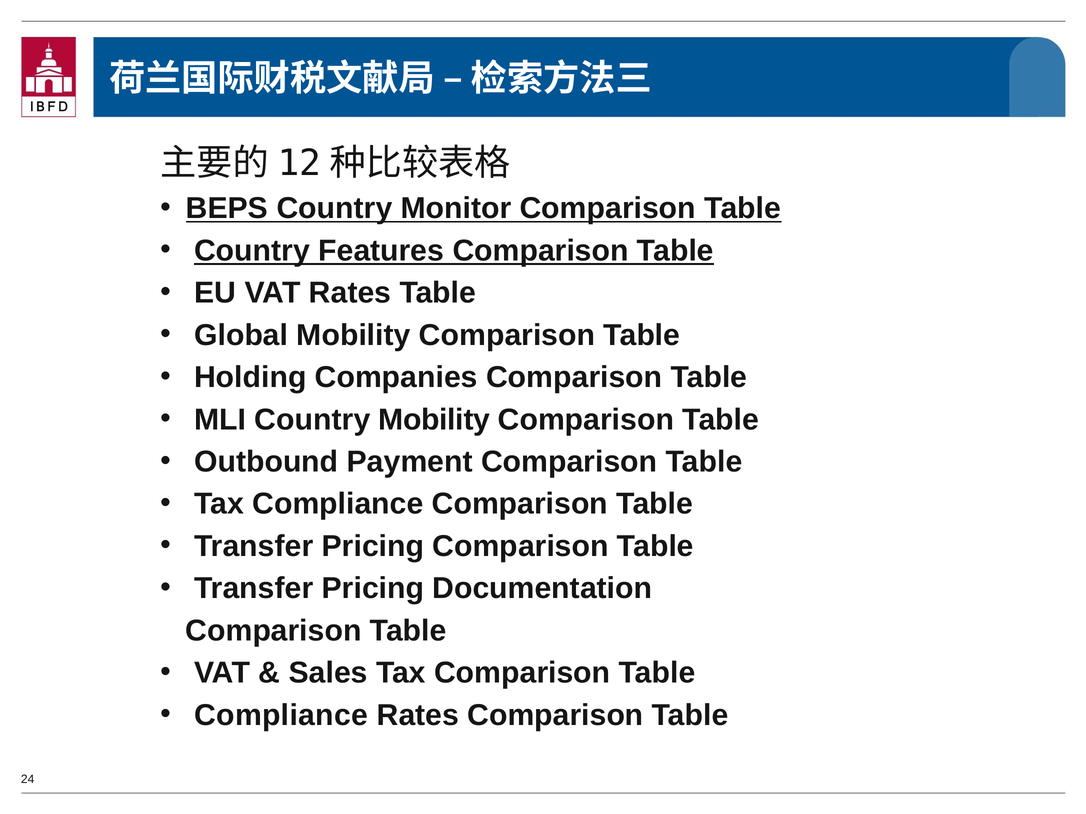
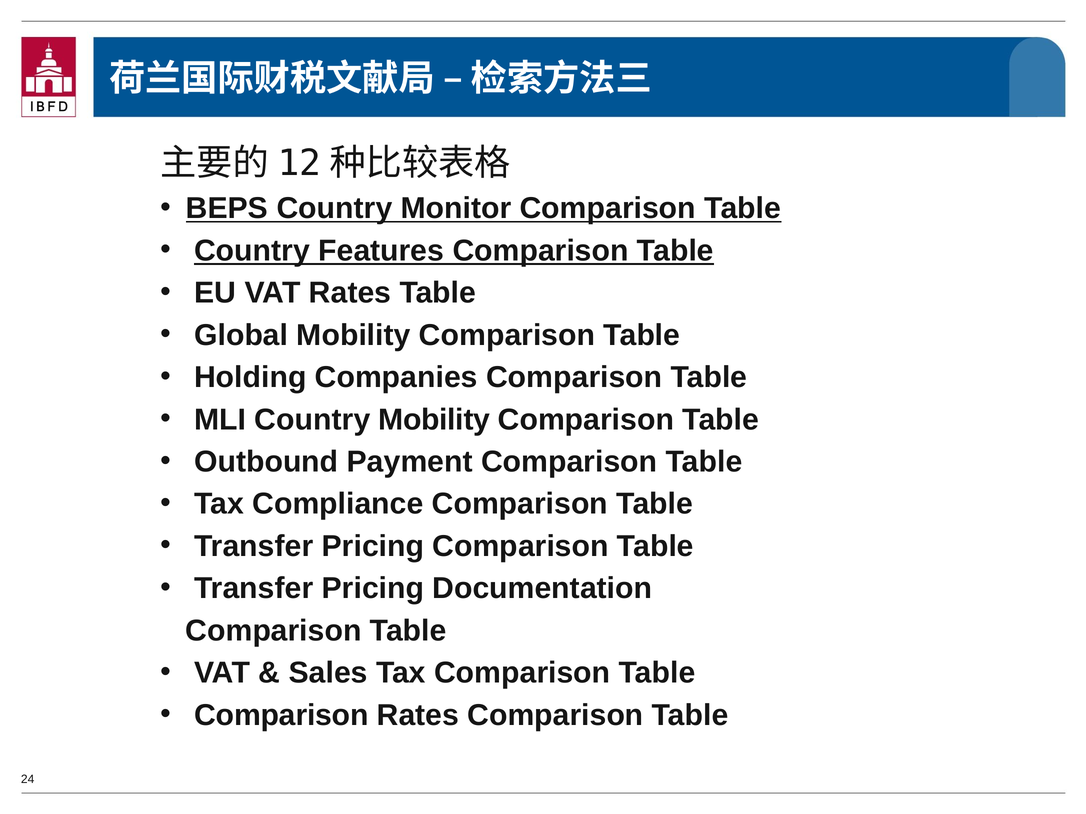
Compliance: Compliance -> Comparison (281, 716)
